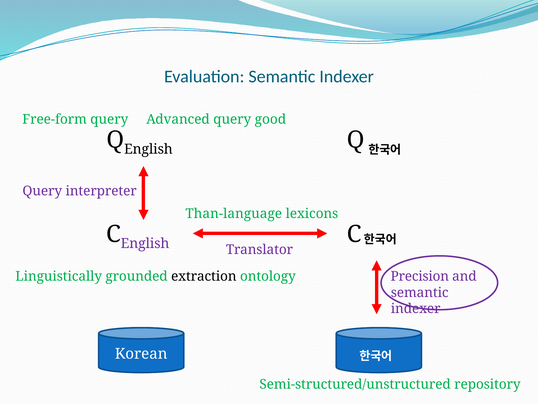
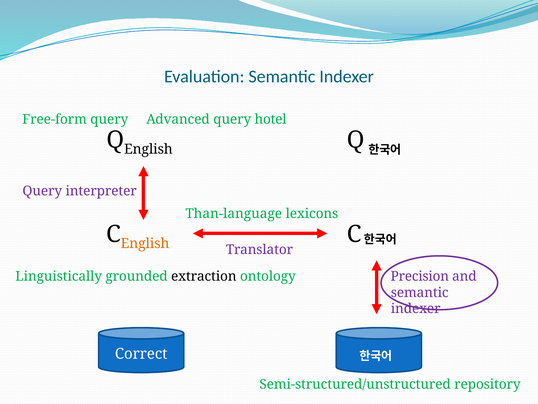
good: good -> hotel (271, 119)
English colour: purple -> orange (145, 243)
Korean: Korean -> Correct (141, 354)
